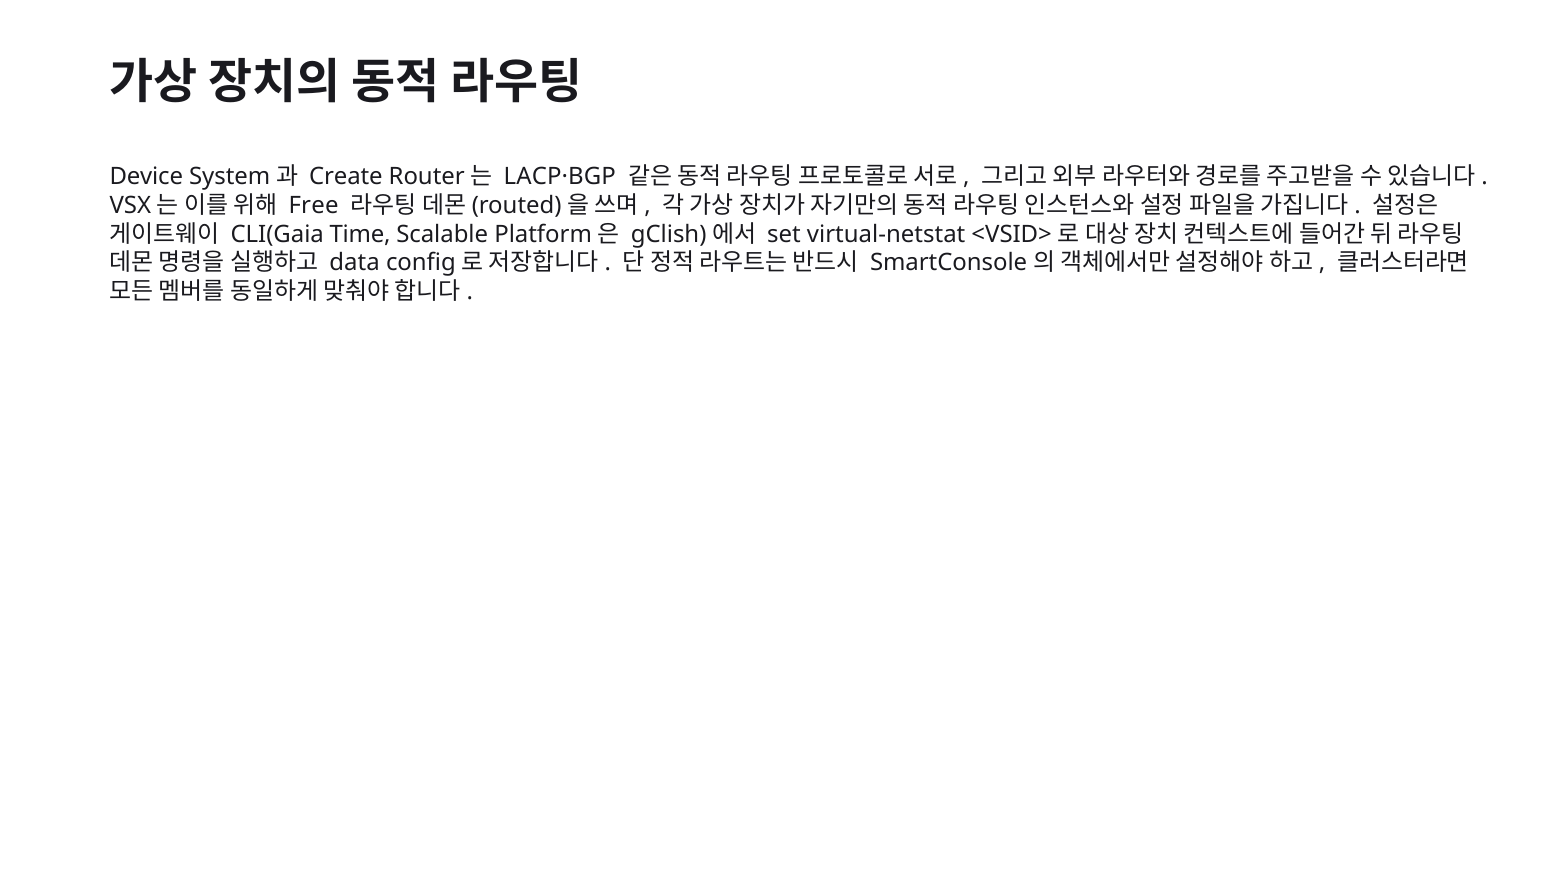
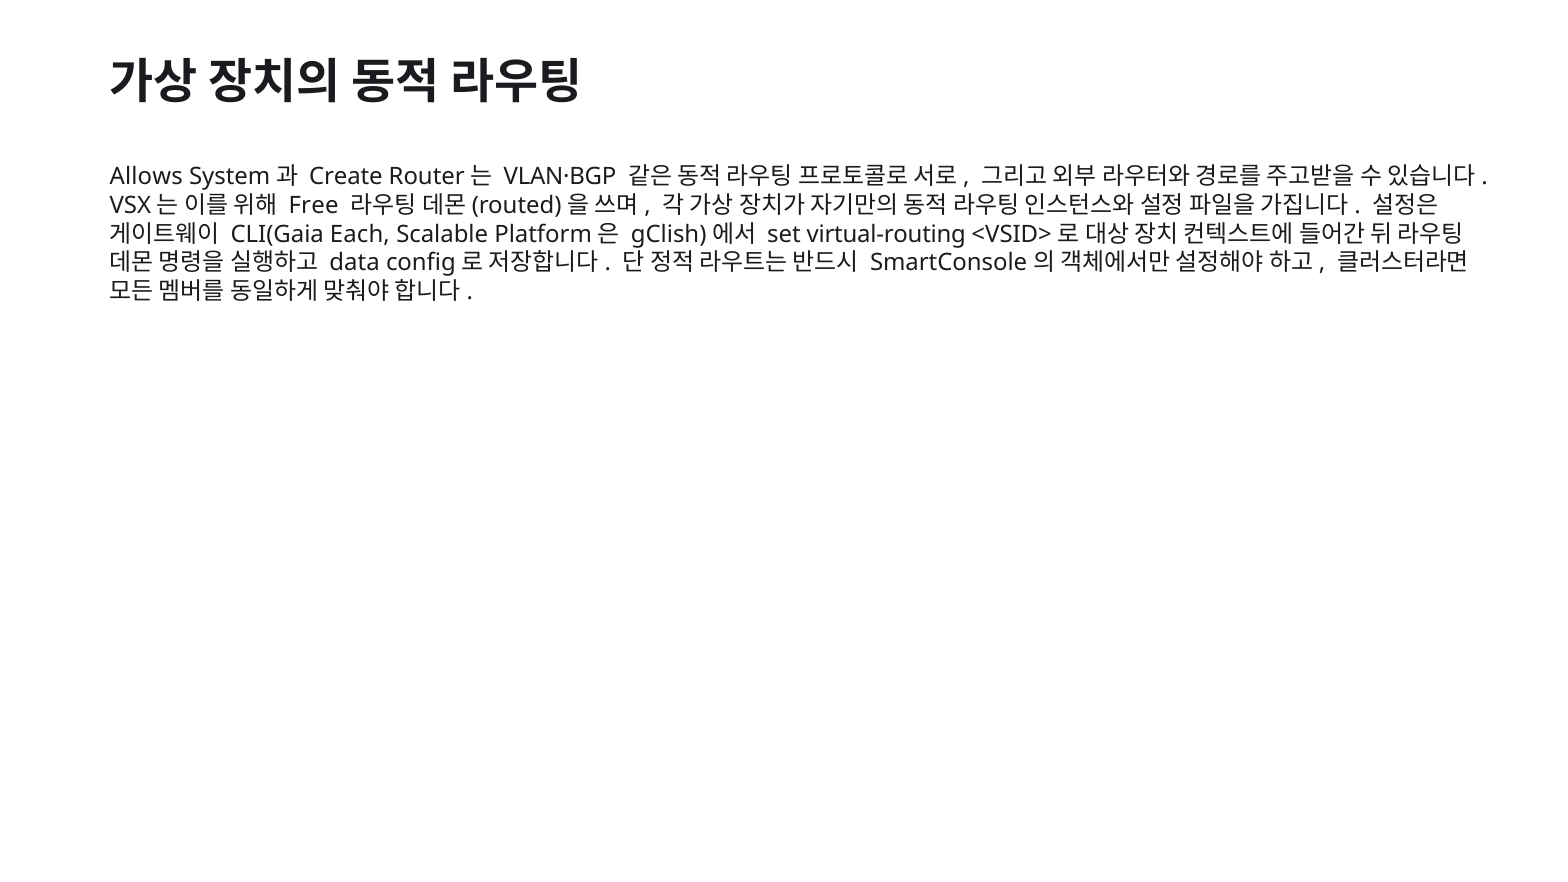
Device: Device -> Allows (146, 177)
LACP·BGP: LACP·BGP -> VLAN·BGP (560, 177)
Time: Time -> Each (360, 234)
virtual-netstat: virtual-netstat -> virtual-routing (886, 234)
